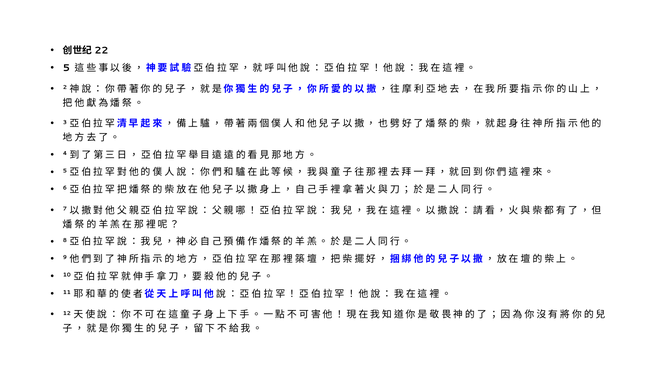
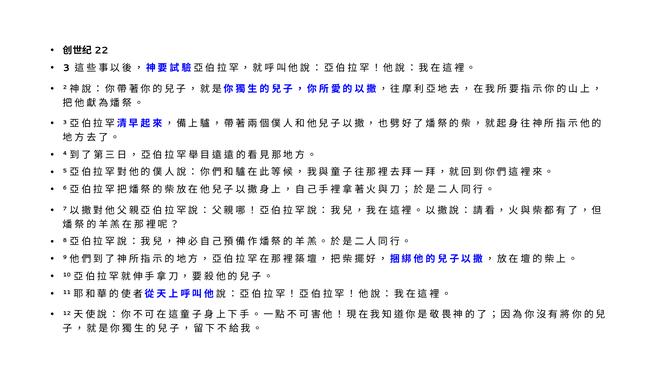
5: 5 -> 3 (66, 68)
